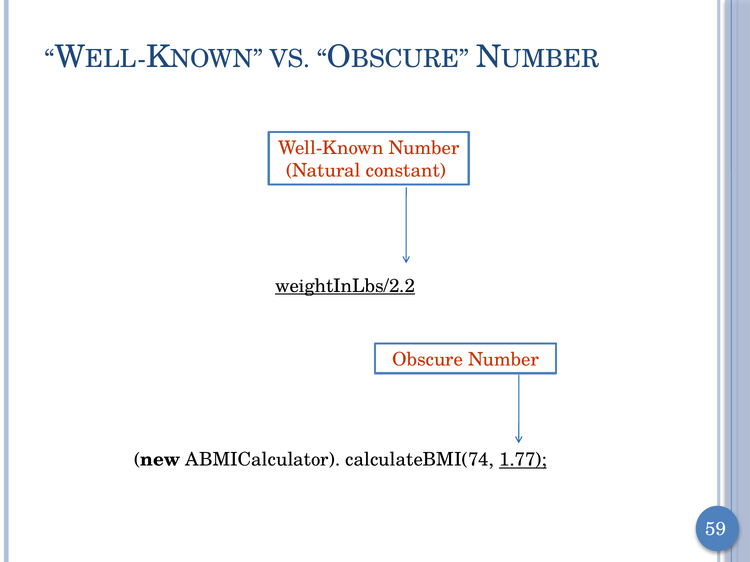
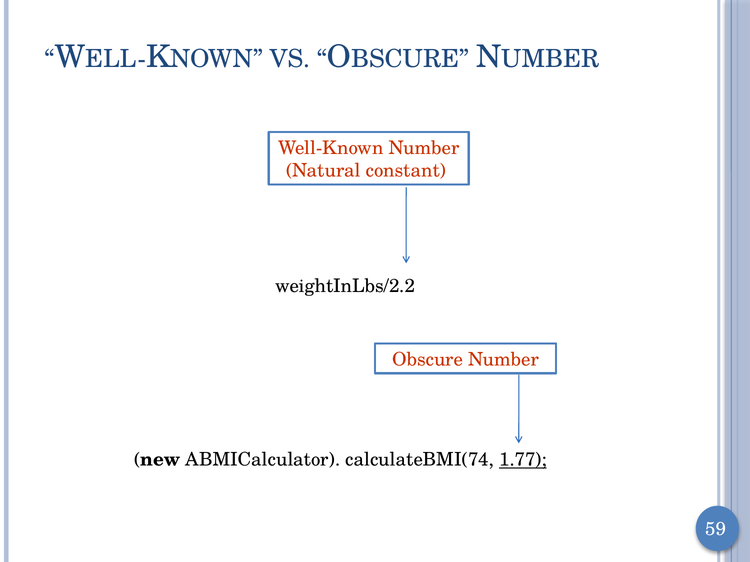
weightInLbs/2.2 underline: present -> none (345, 286)
